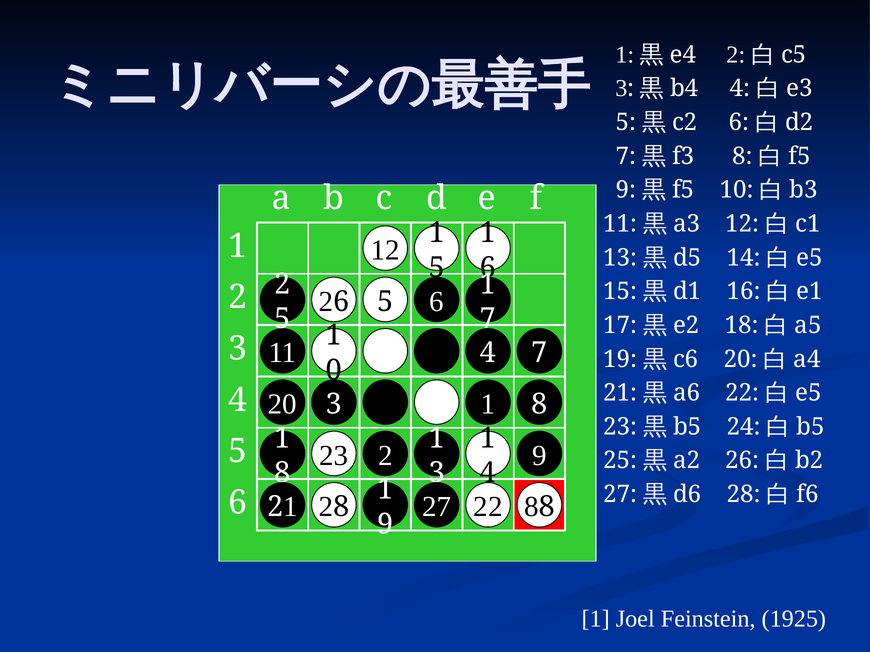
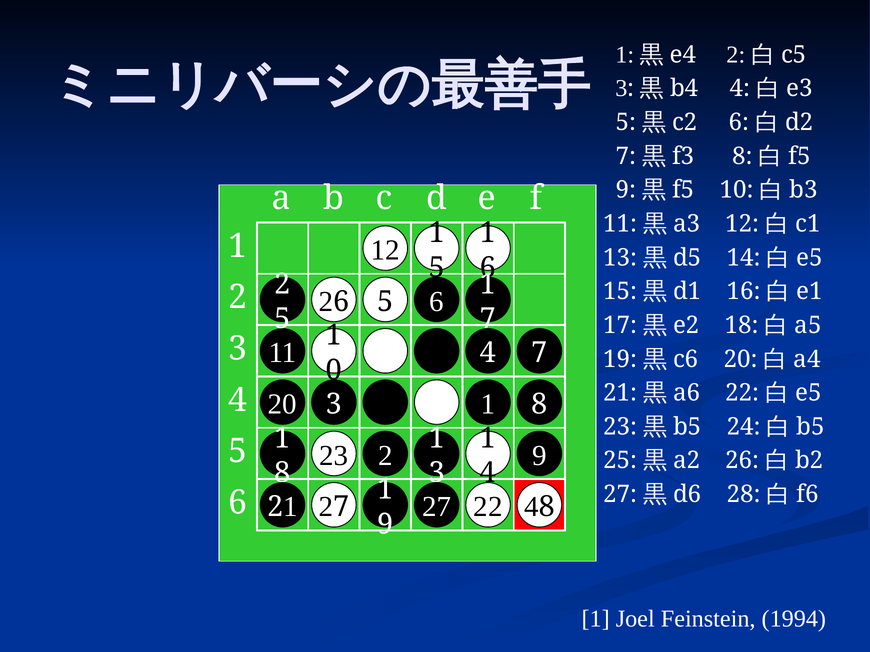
2 8: 8 -> 7 (341, 507)
27 8: 8 -> 4 (531, 507)
1925: 1925 -> 1994 (794, 619)
